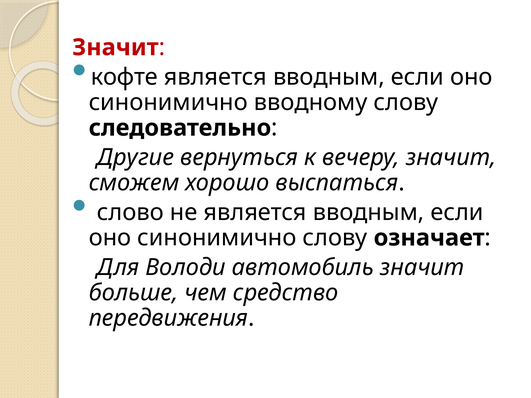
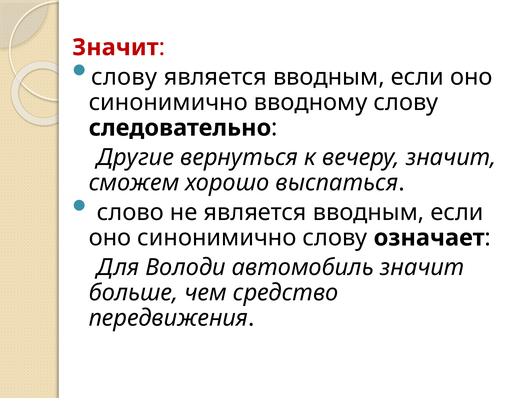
кофте: кофте -> слову (124, 77)
